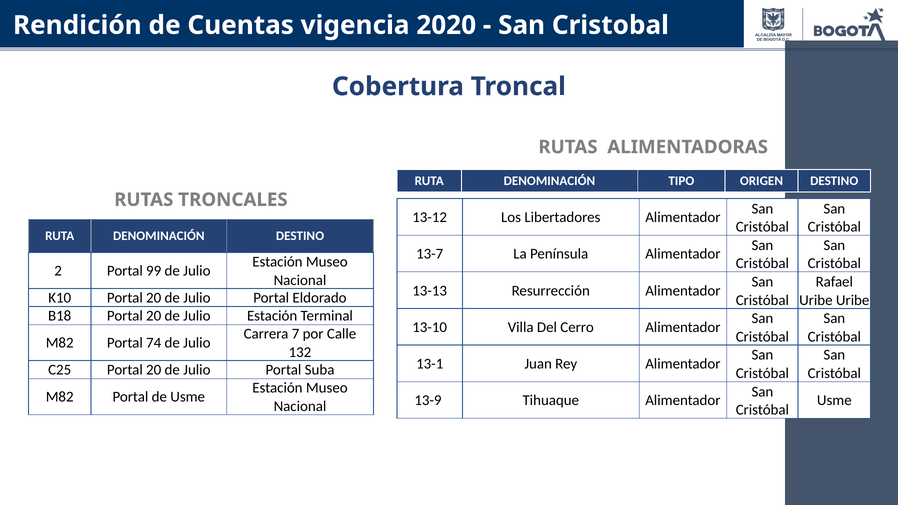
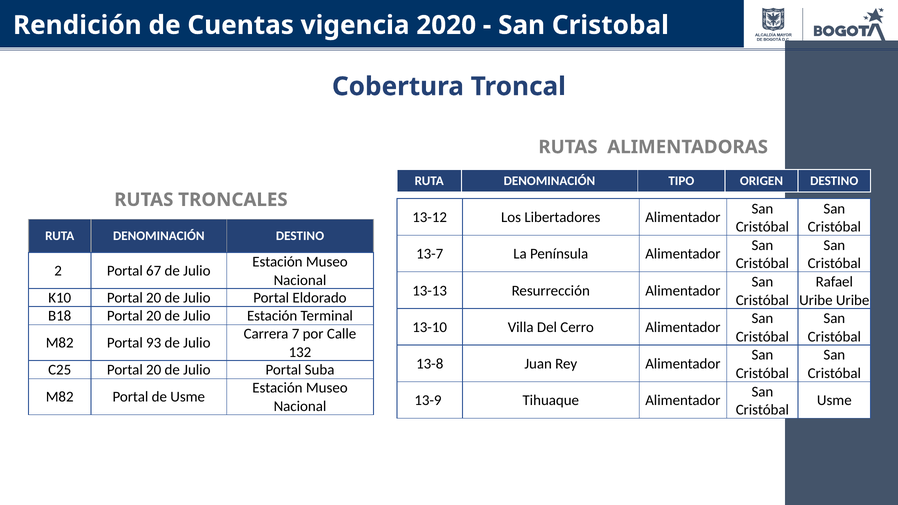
99: 99 -> 67 (154, 271)
74: 74 -> 93 (154, 343)
13-1: 13-1 -> 13-8 (430, 364)
